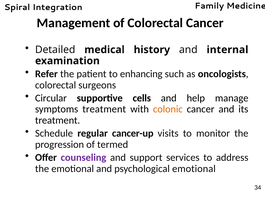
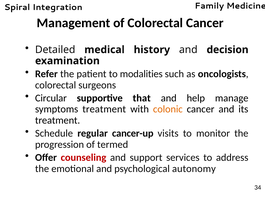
internal: internal -> decision (228, 50)
enhancing: enhancing -> modalities (141, 74)
cells: cells -> that (142, 98)
counseling colour: purple -> red (84, 157)
psychological emotional: emotional -> autonomy (194, 168)
